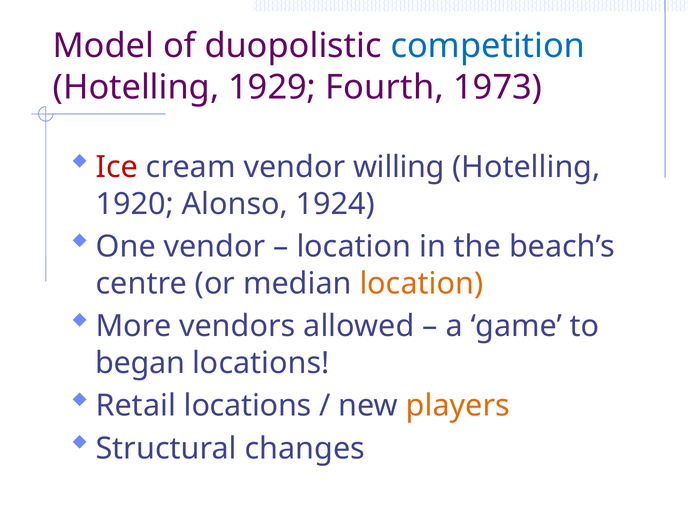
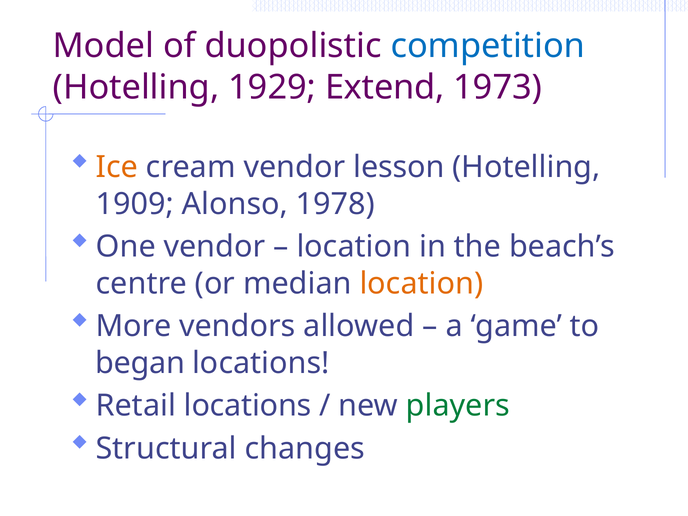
Fourth: Fourth -> Extend (385, 87)
Ice colour: red -> orange (117, 167)
willing: willing -> lesson (399, 167)
1920: 1920 -> 1909 (135, 204)
1924: 1924 -> 1978 (336, 204)
players colour: orange -> green (458, 406)
